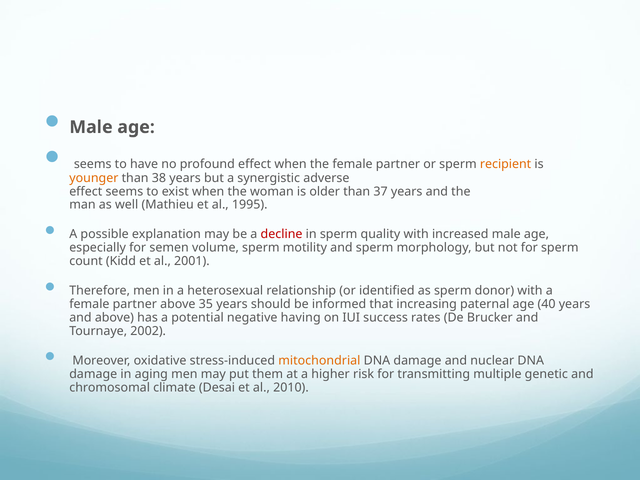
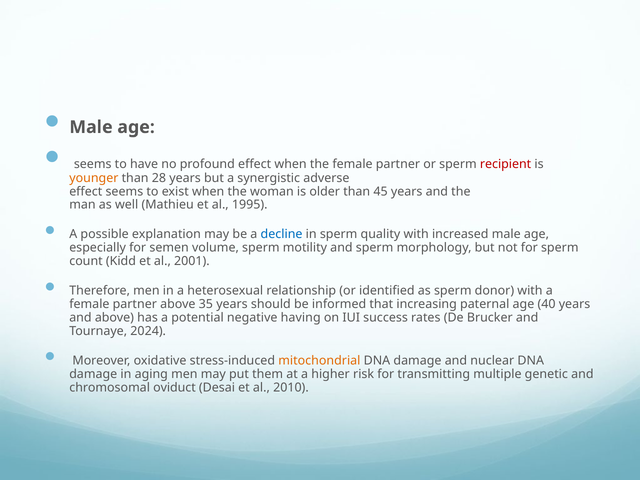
recipient colour: orange -> red (506, 164)
38: 38 -> 28 (159, 178)
37: 37 -> 45 (381, 191)
decline colour: red -> blue (282, 234)
2002: 2002 -> 2024 (148, 331)
climate: climate -> oviduct (174, 387)
